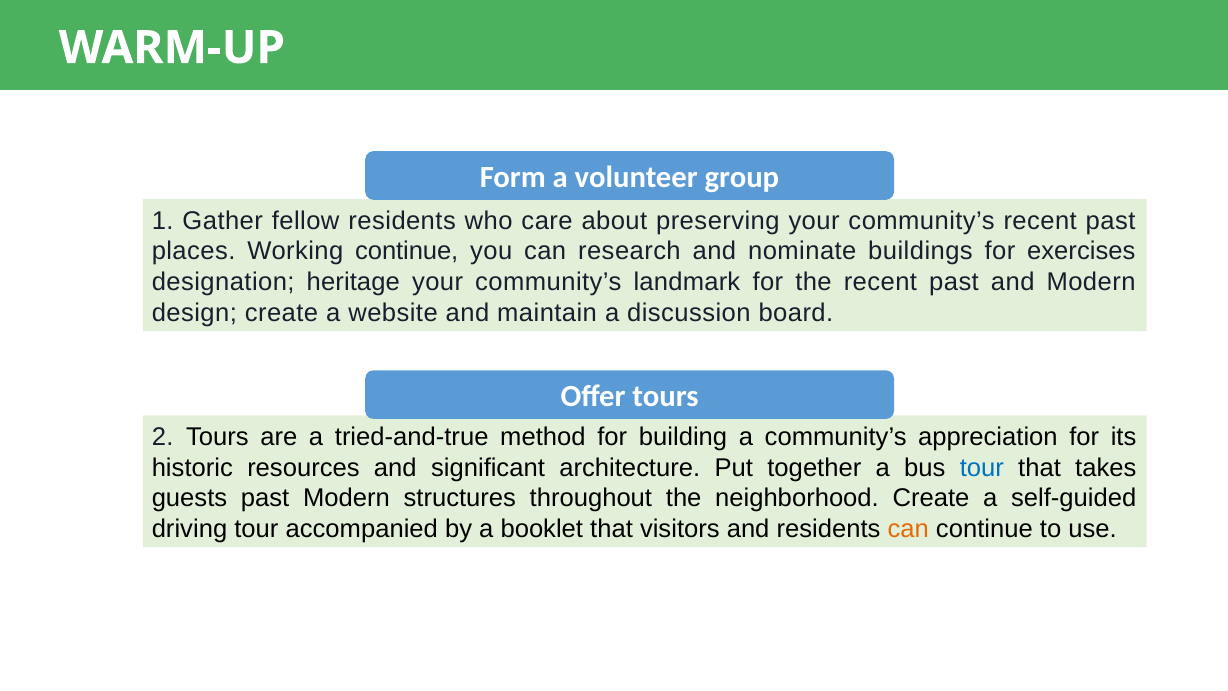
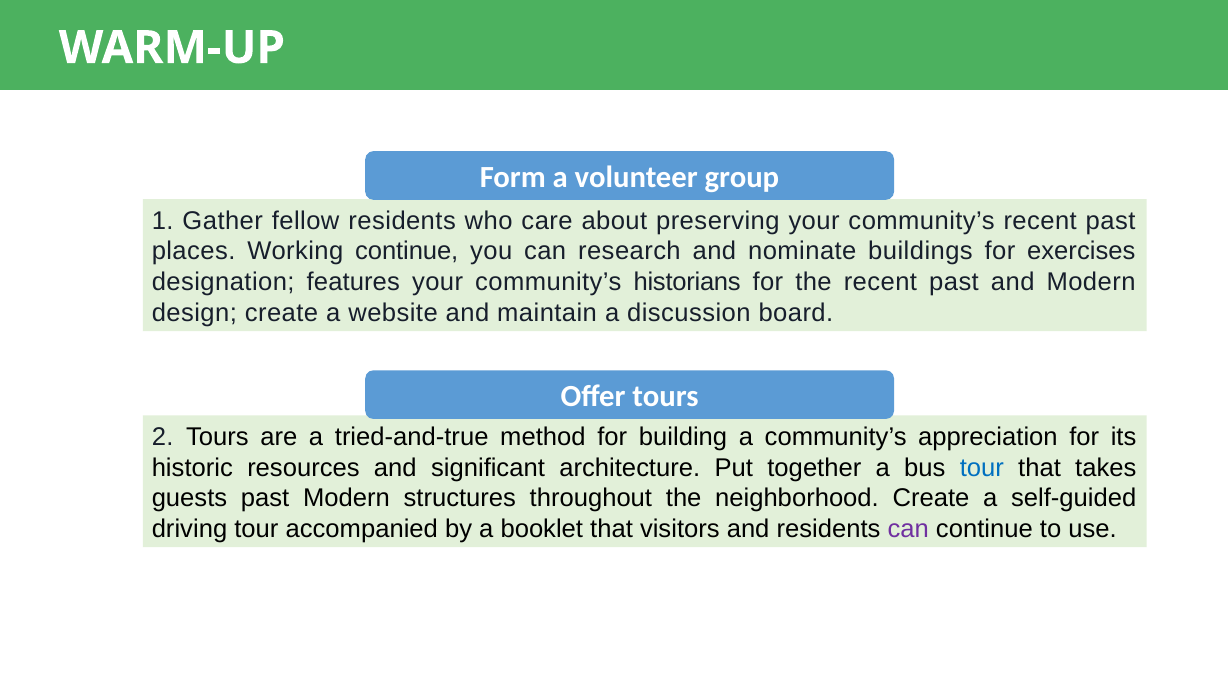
heritage: heritage -> features (353, 282)
landmark: landmark -> historians (687, 282)
can colour: orange -> purple (908, 529)
